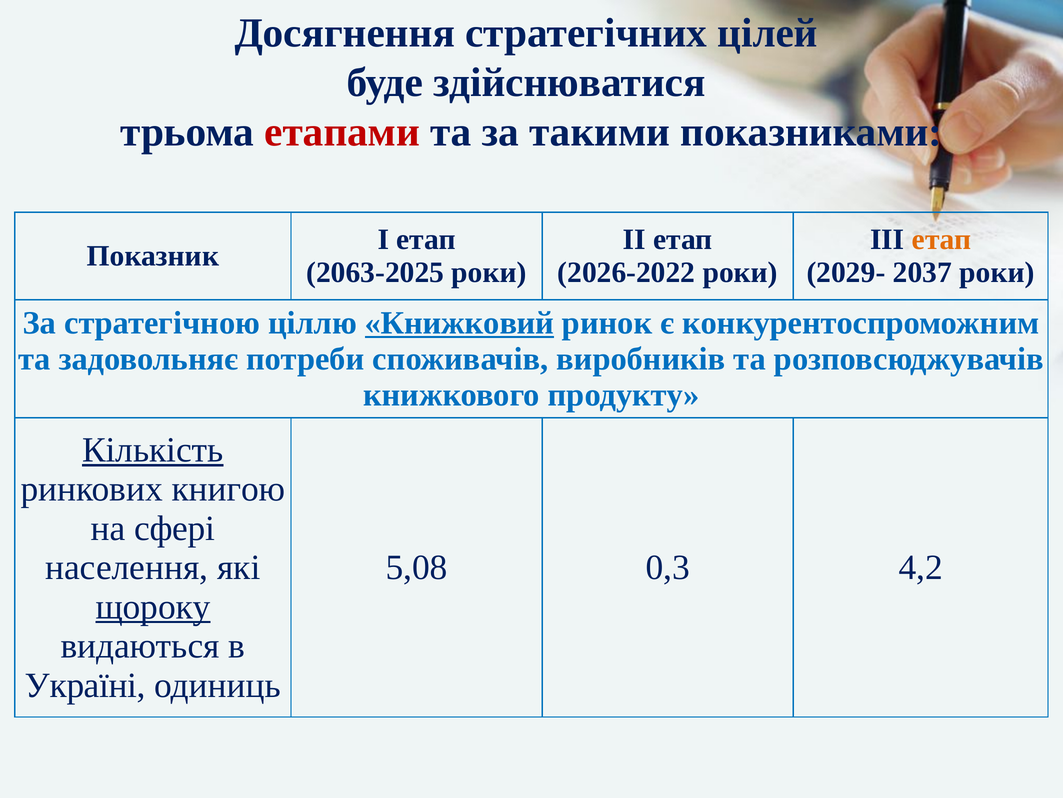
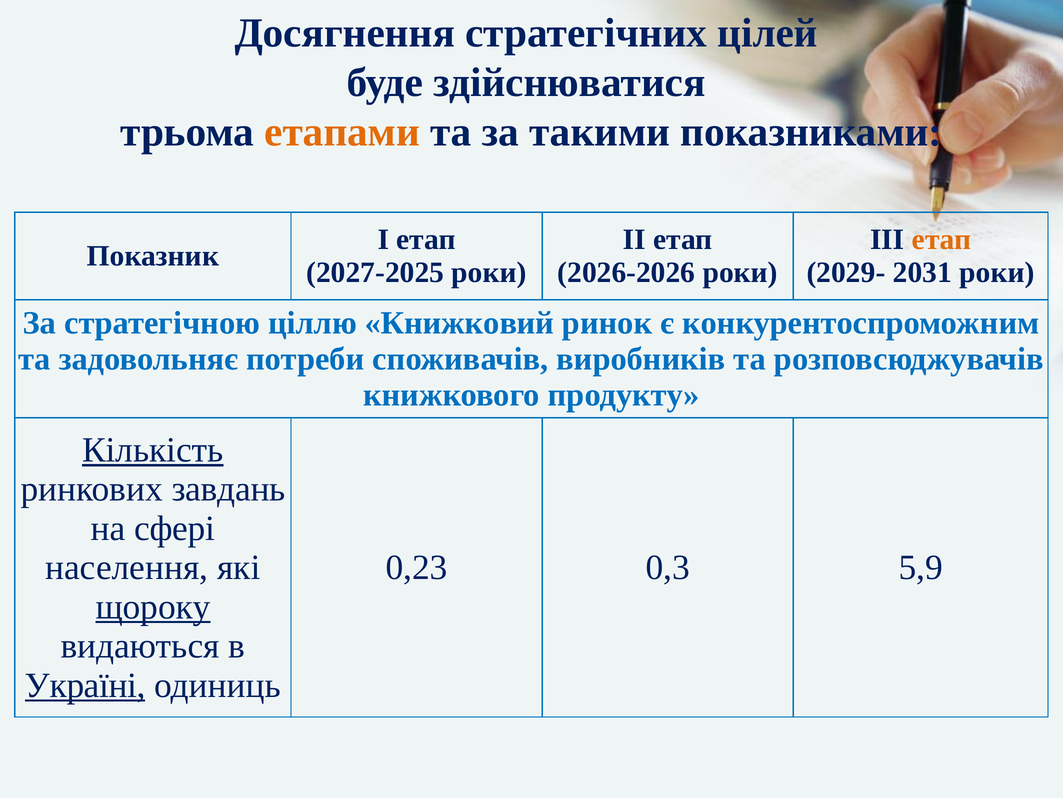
етапами colour: red -> orange (342, 132)
2063-2025: 2063-2025 -> 2027-2025 (375, 272)
2026-2022: 2026-2022 -> 2026-2026 (626, 272)
2037: 2037 -> 2031 (922, 272)
Книжковий underline: present -> none (460, 323)
книгою: книгою -> завдань (229, 489)
5,08: 5,08 -> 0,23 (417, 567)
4,2: 4,2 -> 5,9 (921, 567)
Україні underline: none -> present (85, 685)
